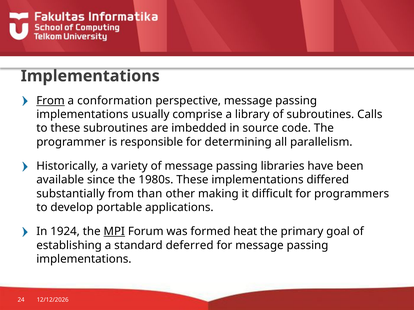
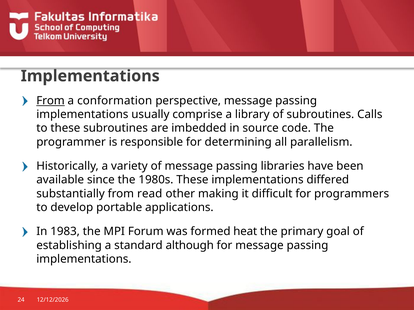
than: than -> read (150, 194)
1924: 1924 -> 1983 (65, 232)
MPI underline: present -> none (114, 232)
deferred: deferred -> although (190, 246)
